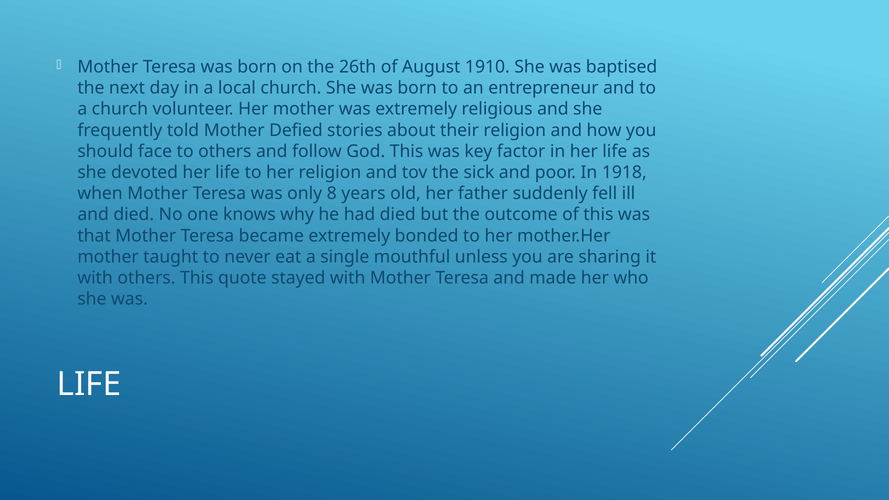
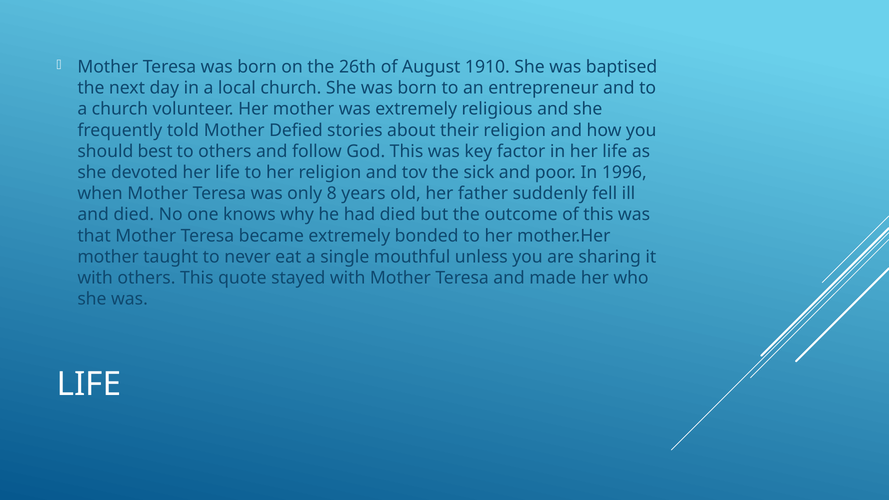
face: face -> best (155, 151)
1918: 1918 -> 1996 (624, 172)
